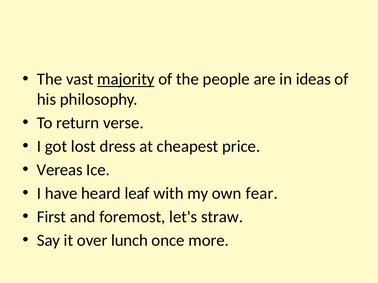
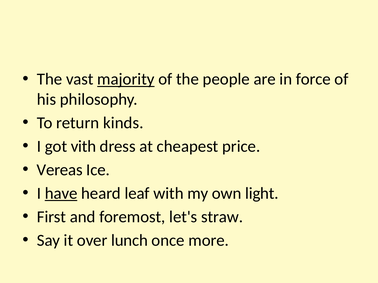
ideas: ideas -> force (313, 79)
verse: verse -> kinds (123, 123)
lost: lost -> vith (83, 147)
have underline: none -> present (61, 194)
fear: fear -> light (262, 194)
